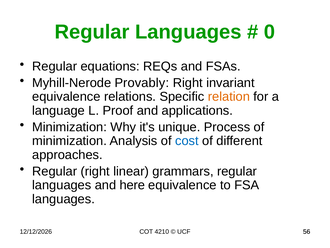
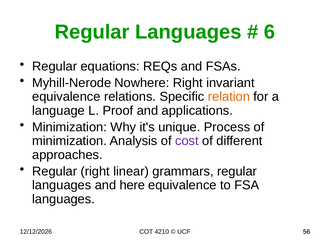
0: 0 -> 6 (269, 32)
Provably: Provably -> Nowhere (142, 83)
cost colour: blue -> purple (187, 141)
